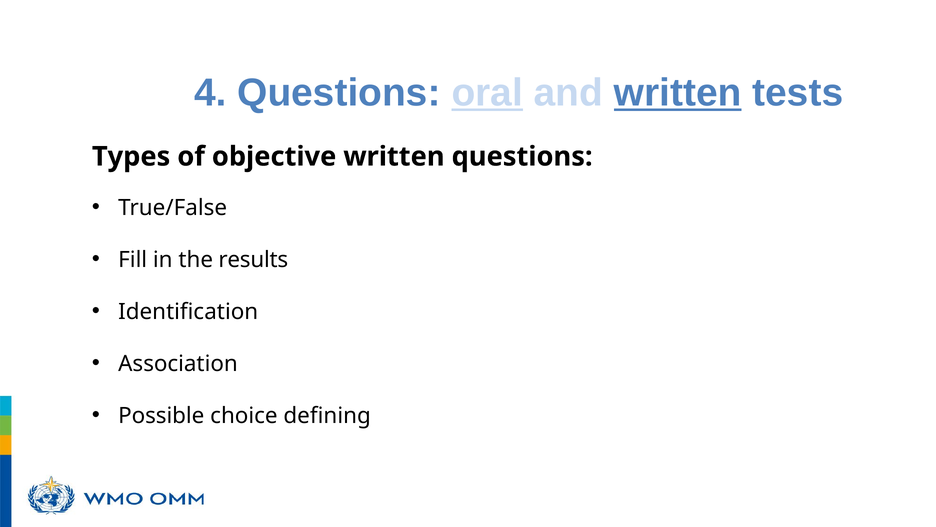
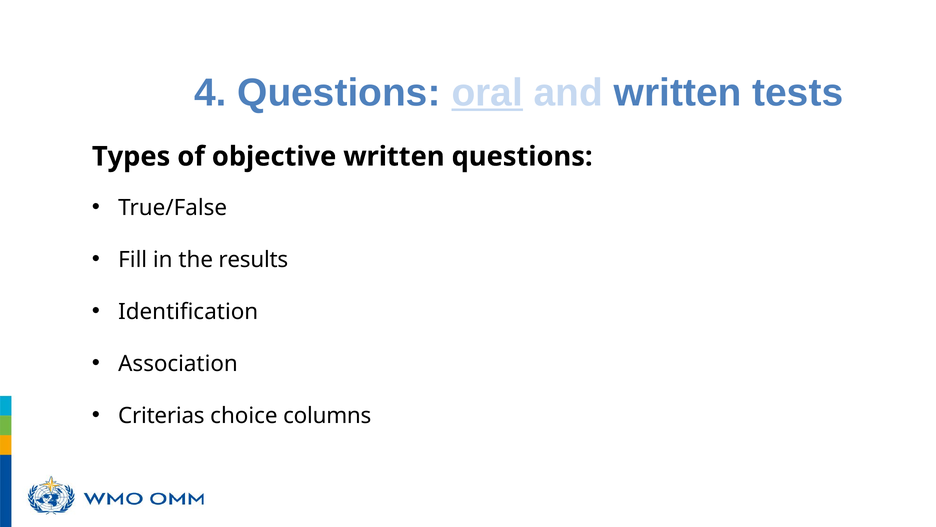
written underline: present -> none (678, 93)
Possible: Possible -> Criterias (161, 415)
defining: defining -> columns (327, 415)
